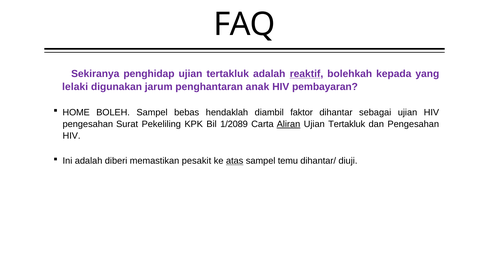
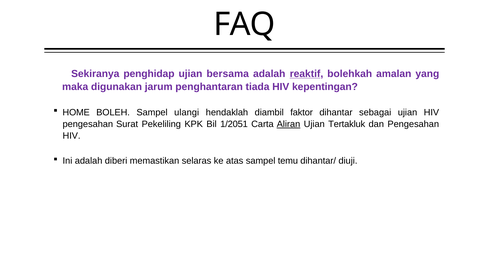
tertakluk: tertakluk -> bersama (228, 74)
kepada: kepada -> amalan (394, 74)
lelaki: lelaki -> maka (75, 87)
anak: anak -> tiada (258, 87)
pembayaran: pembayaran -> kepentingan (325, 87)
bebas: bebas -> ulangi (187, 112)
1/2089: 1/2089 -> 1/2051 (234, 124)
pesakit: pesakit -> selaras (197, 161)
atas underline: present -> none (235, 161)
